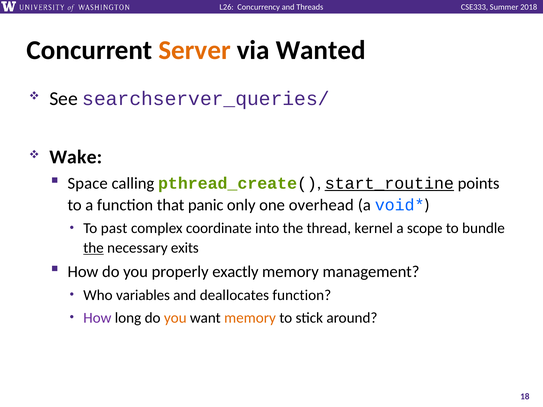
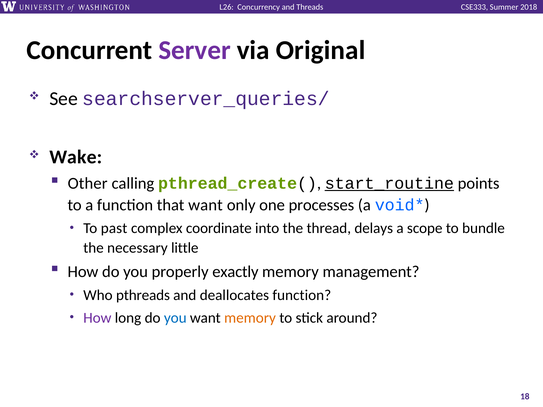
Server colour: orange -> purple (195, 50)
Wanted: Wanted -> Original (321, 50)
Space: Space -> Other (88, 184)
that panic: panic -> want (206, 205)
overhead: overhead -> processes (321, 205)
kernel: kernel -> delays (374, 228)
the underline: present -> none (94, 248)
exits: exits -> little (185, 248)
variables: variables -> pthreads (143, 295)
you colour: orange -> blue (175, 318)
